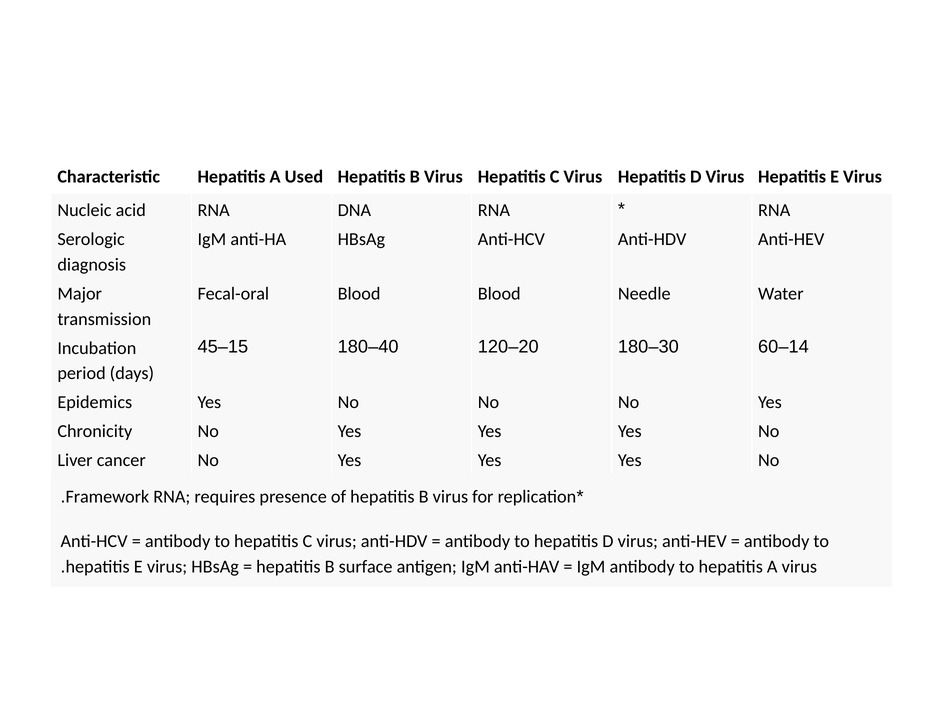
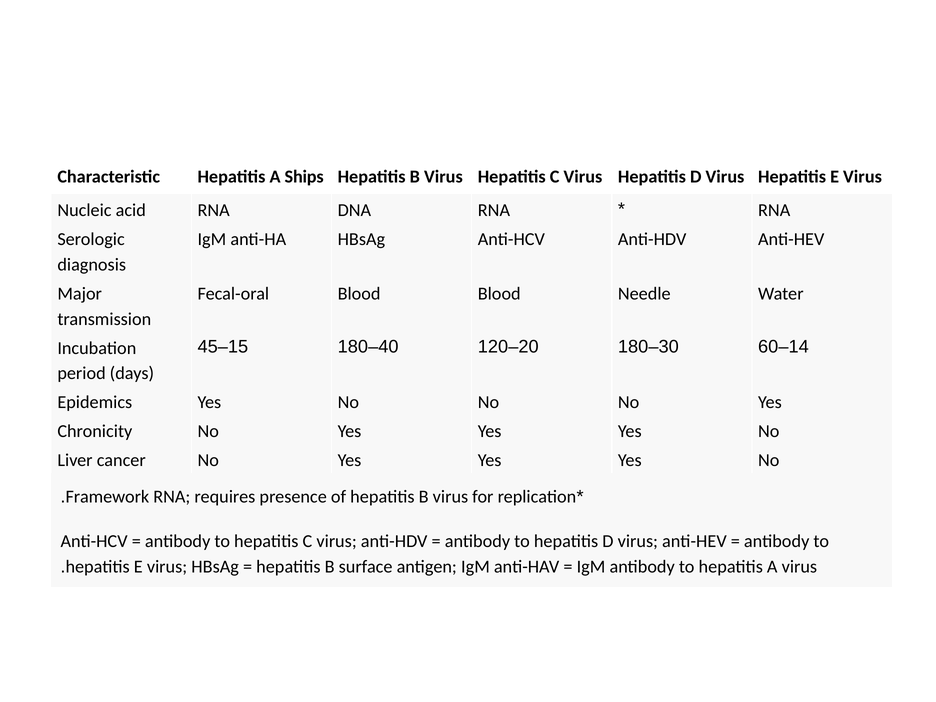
Used: Used -> Ships (304, 177)
